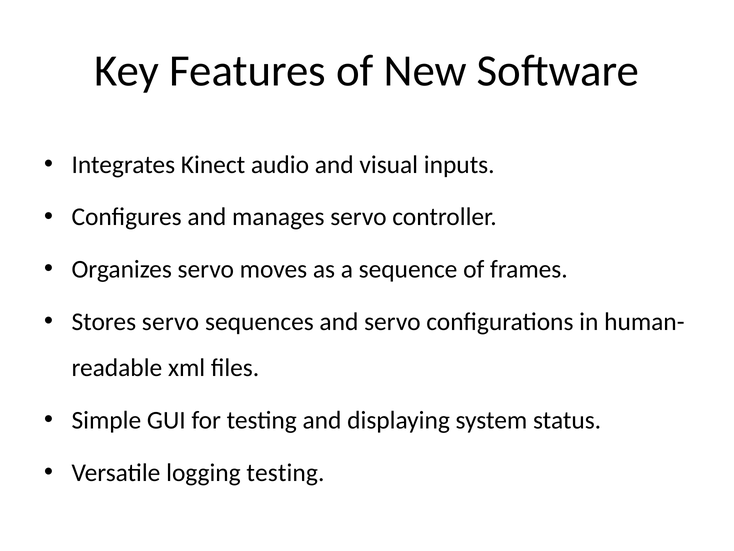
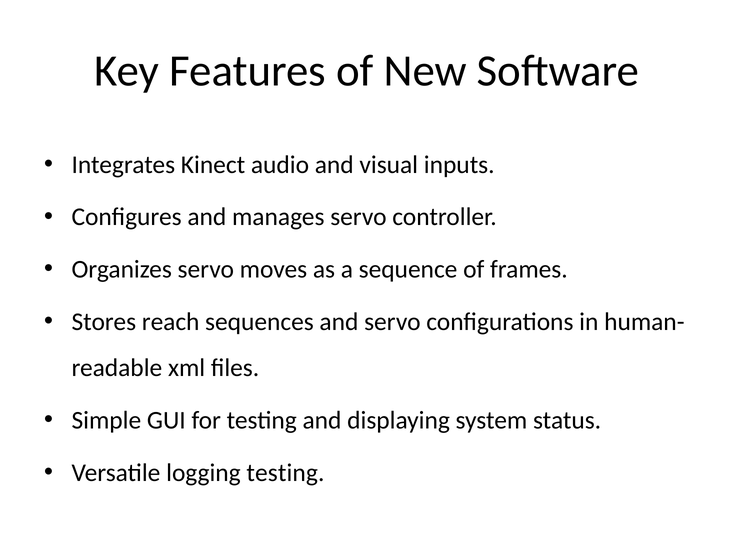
Stores servo: servo -> reach (171, 322)
